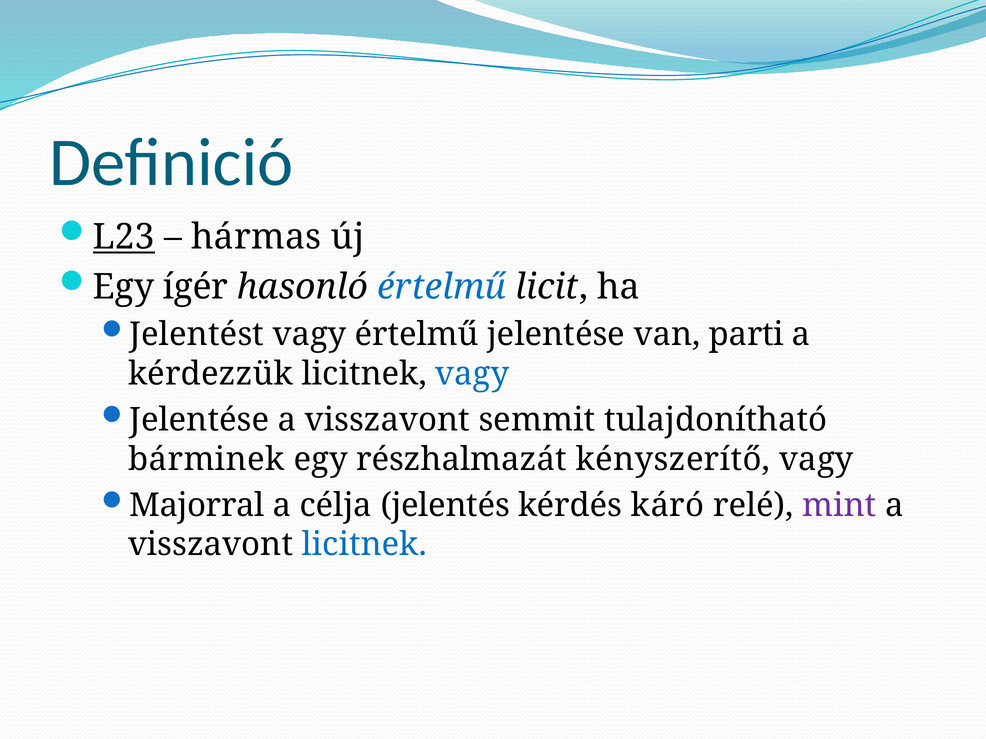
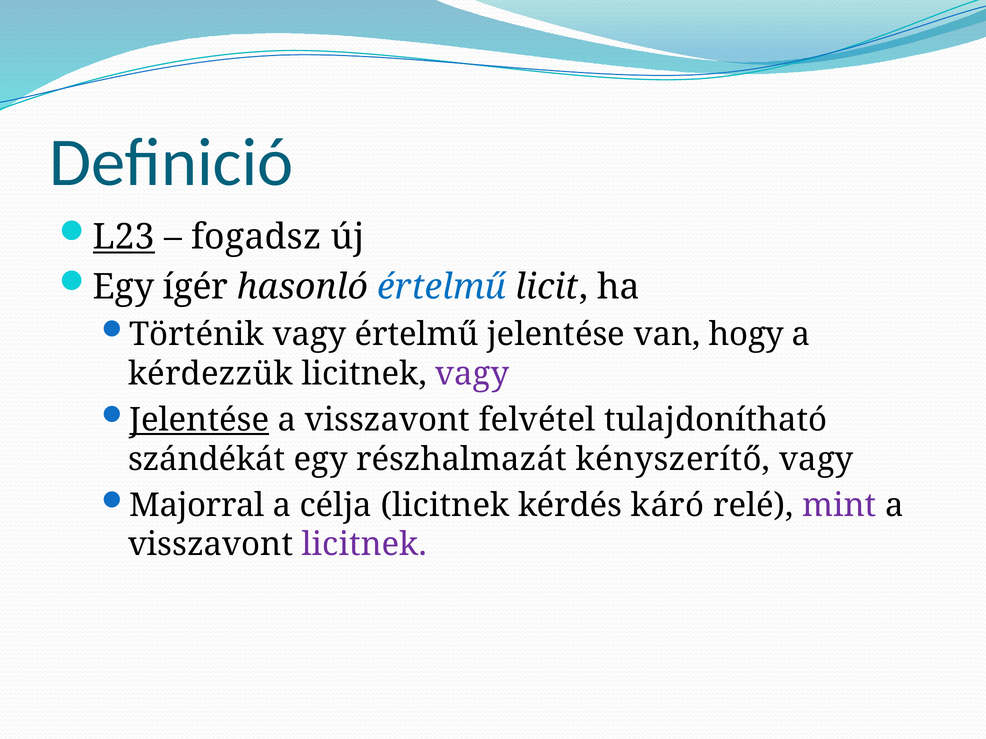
hármas: hármas -> fogadsz (256, 237)
Jelentést: Jelentést -> Történik (197, 335)
parti: parti -> hogy (746, 335)
vagy colour: blue -> purple (472, 374)
Jelentése underline: none -> present (199, 420)
semmit: semmit -> felvétel (537, 420)
bárminek: bárminek -> szándékát (207, 460)
célja jelentés: jelentés -> licitnek (445, 506)
licitnek colour: blue -> purple (364, 545)
